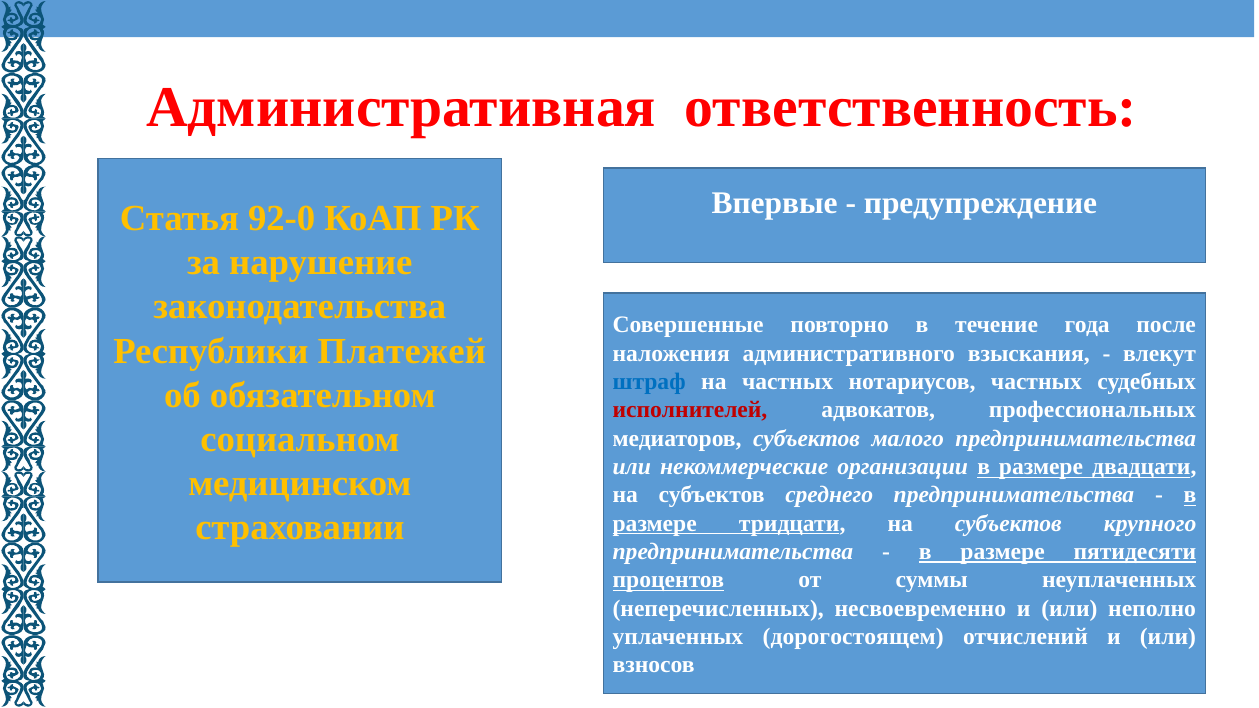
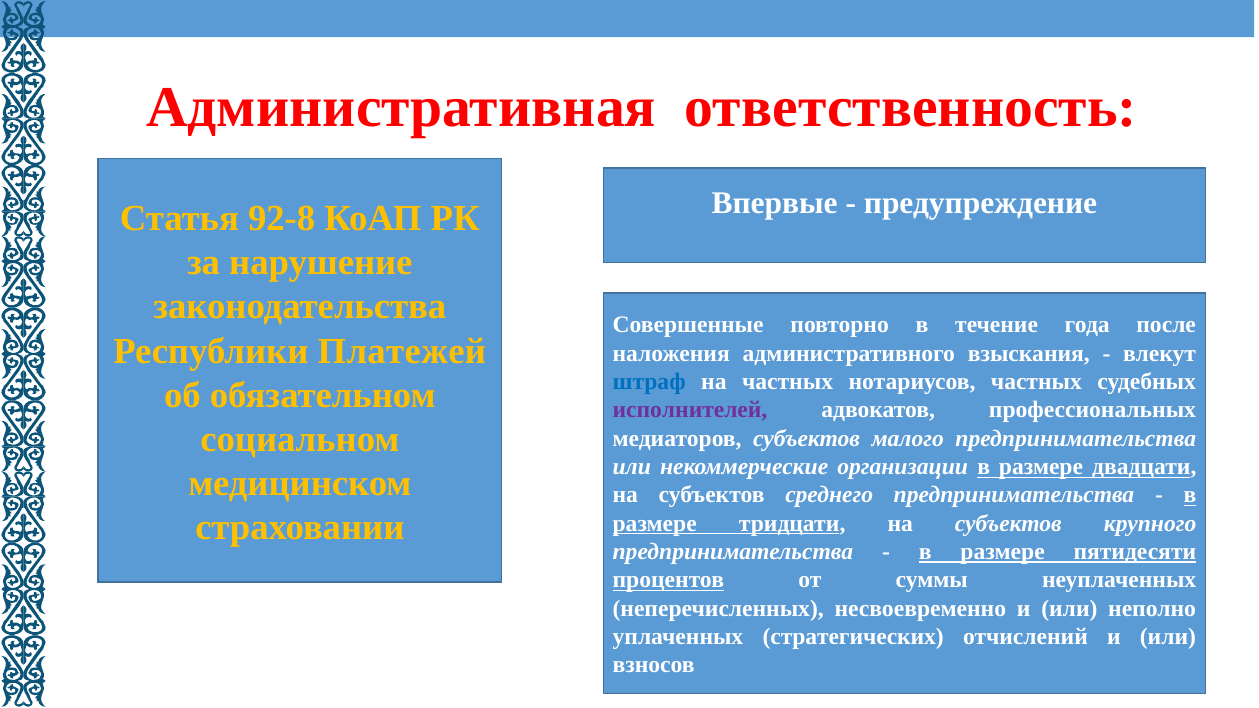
92-0: 92-0 -> 92-8 (282, 219)
исполнителей colour: red -> purple (690, 410)
дорогостоящем: дорогостоящем -> стратегических (853, 637)
